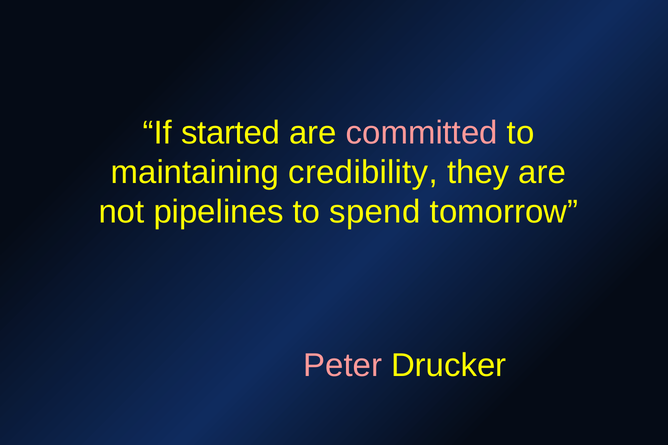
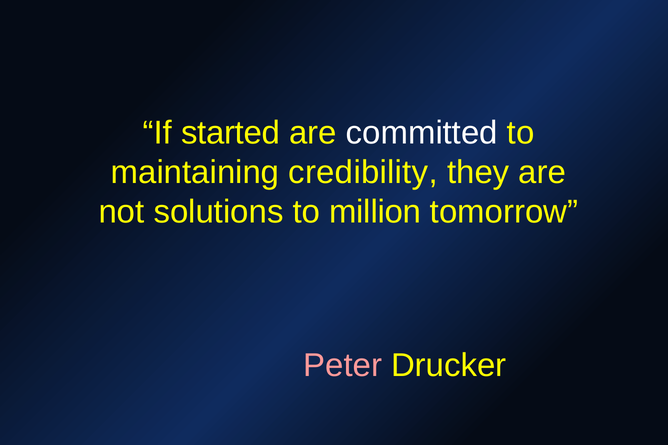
committed colour: pink -> white (422, 133)
pipelines: pipelines -> solutions (219, 212)
spend: spend -> million (375, 212)
